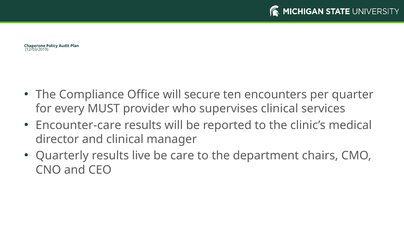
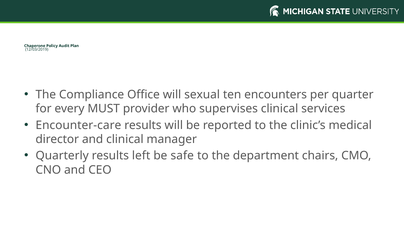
secure: secure -> sexual (202, 95)
live: live -> left (141, 156)
care: care -> safe (182, 156)
